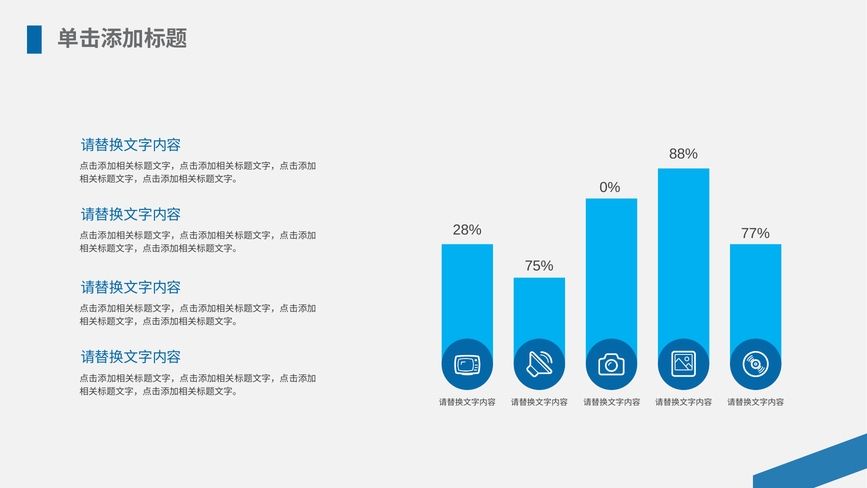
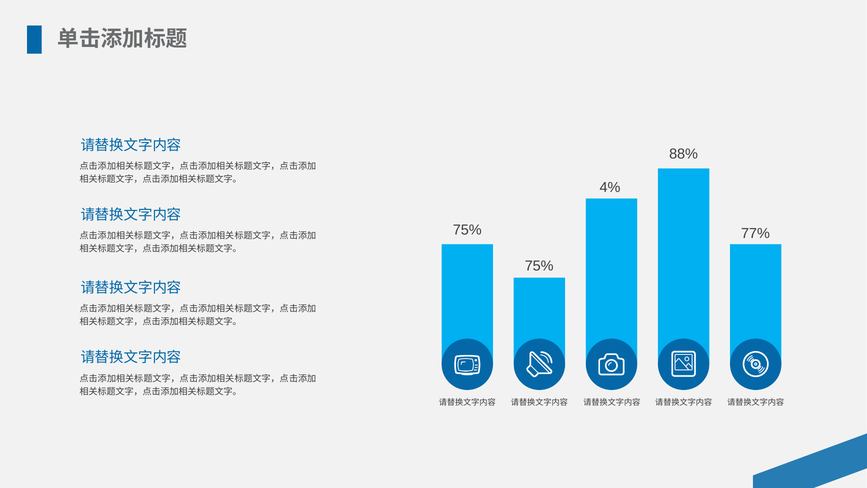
0%: 0% -> 4% (610, 187)
28%: 28% -> 75% (467, 230)
